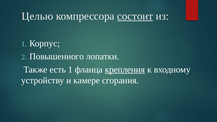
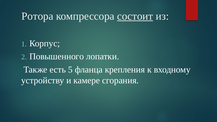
Целью: Целью -> Ротора (37, 16)
есть 1: 1 -> 5 (70, 70)
крепления underline: present -> none (125, 70)
